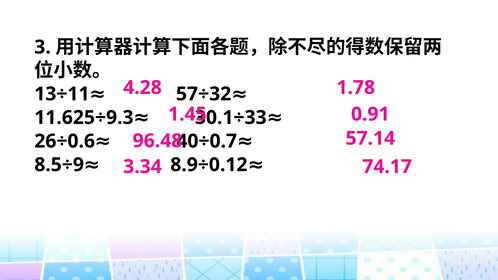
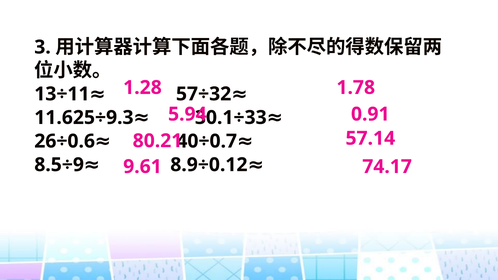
4.28: 4.28 -> 1.28 (142, 88)
1.45: 1.45 -> 5.94 (187, 114)
96.48: 96.48 -> 80.21 (157, 141)
3.34: 3.34 -> 9.61 (142, 167)
